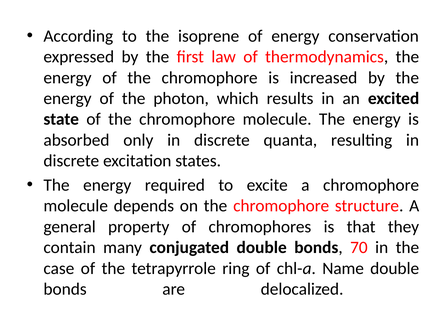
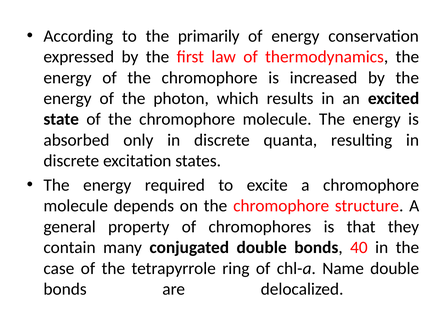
isoprene: isoprene -> primarily (209, 36)
70: 70 -> 40 (359, 248)
